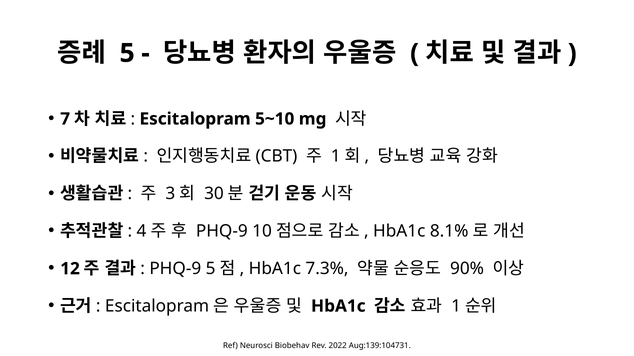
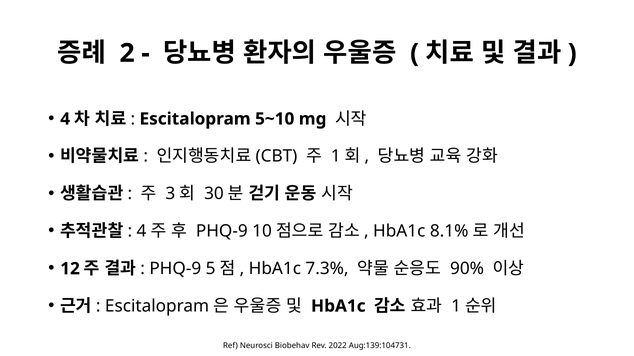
5: 5 -> 2 (127, 53)
7: 7 -> 4 (65, 119)
